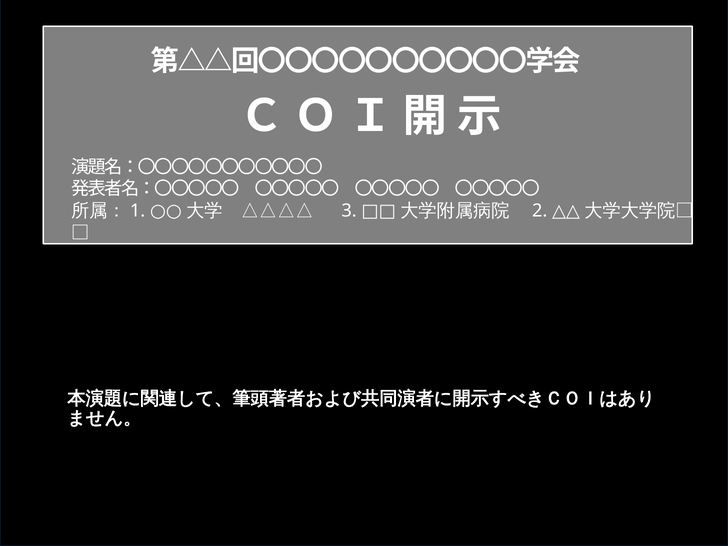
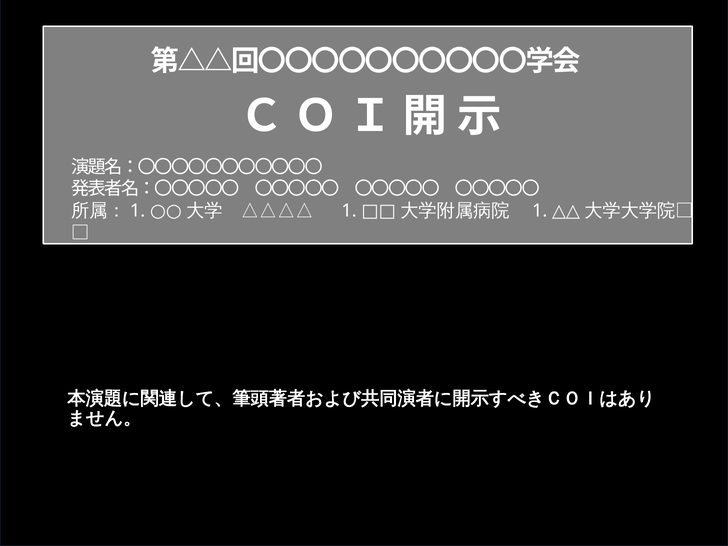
3: 3 -> 1 (349, 211)
2: 2 -> 1 (540, 211)
